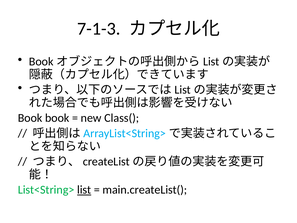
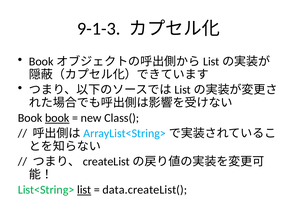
7-1-3: 7-1-3 -> 9-1-3 (99, 29)
book underline: none -> present (57, 118)
main.createList(: main.createList( -> data.createList( (145, 190)
